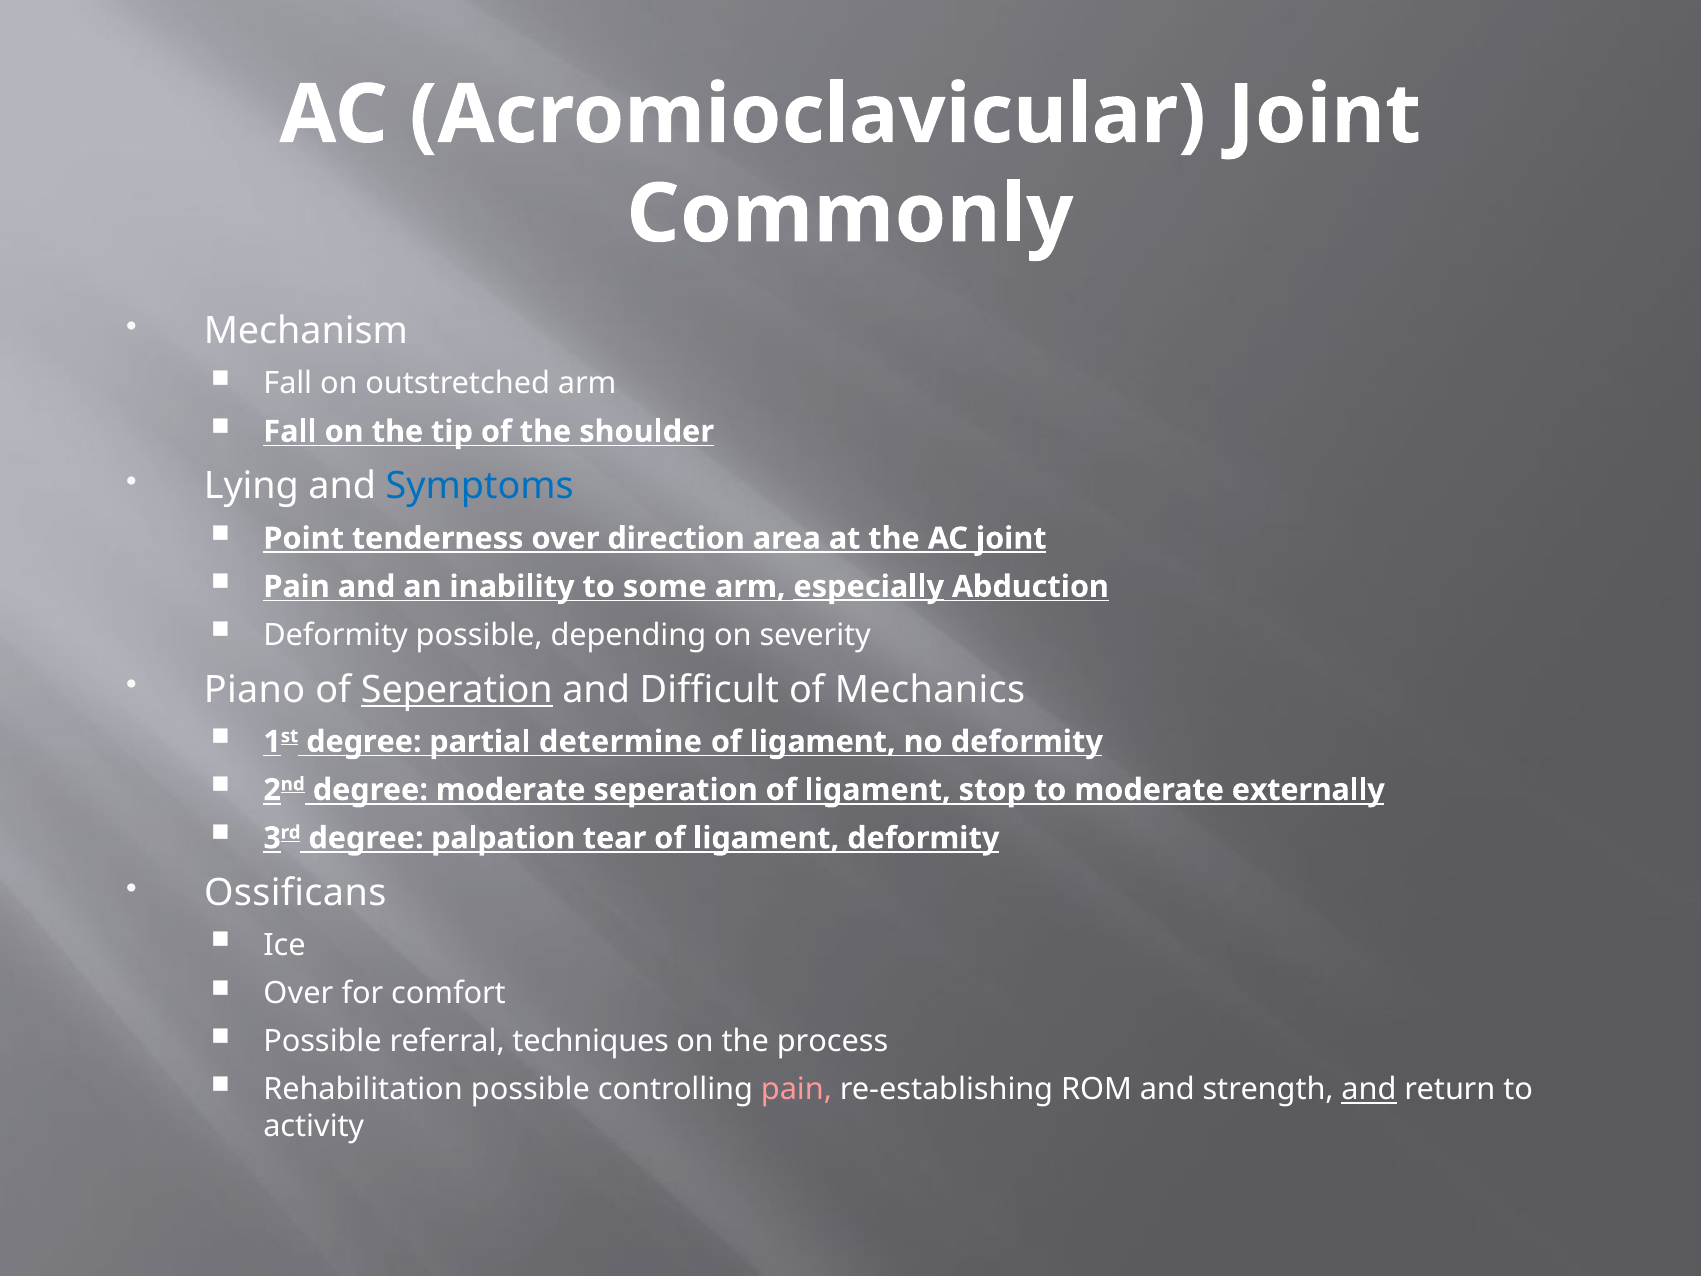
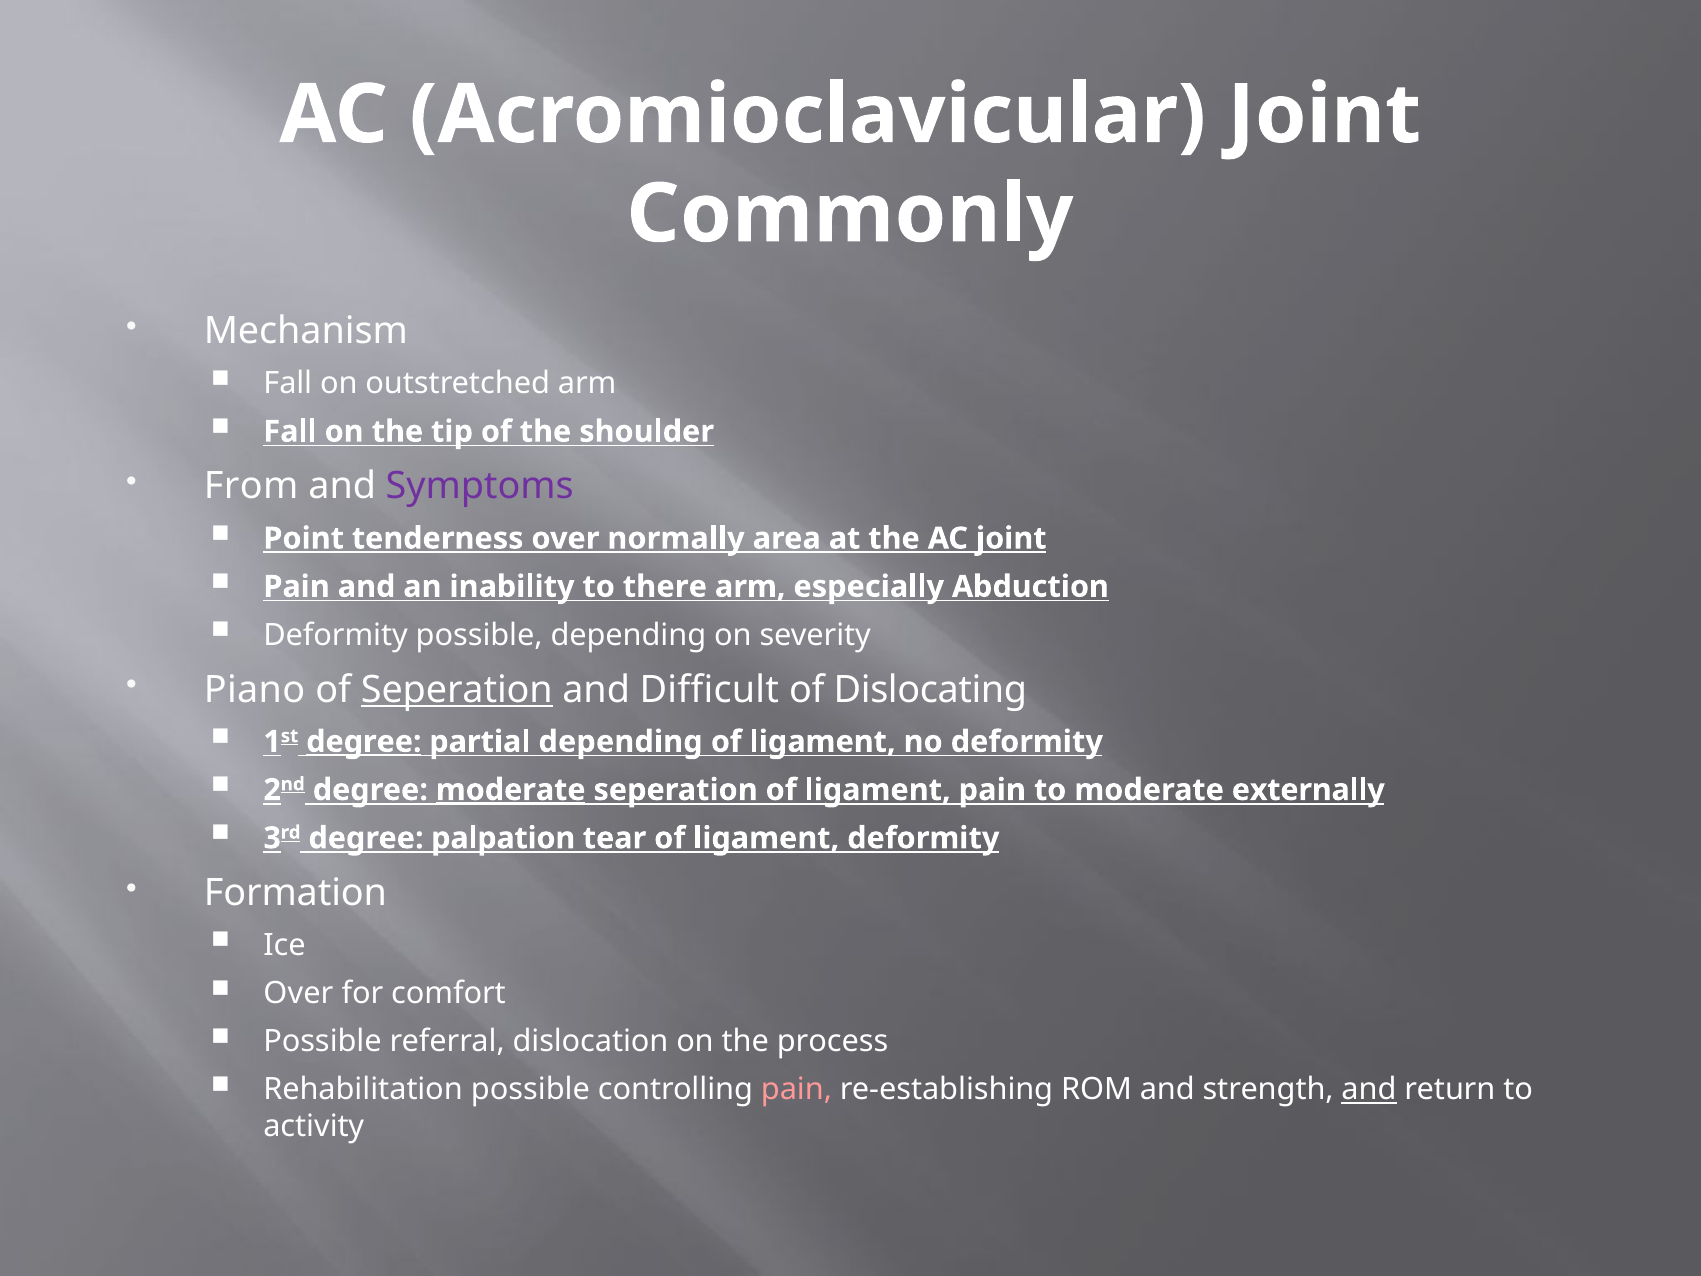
Lying: Lying -> From (251, 486)
Symptoms colour: blue -> purple (480, 486)
direction: direction -> normally (676, 538)
some: some -> there (665, 587)
especially underline: present -> none (869, 587)
Mechanics: Mechanics -> Dislocating (930, 690)
degree underline: none -> present (364, 742)
partial determine: determine -> depending (621, 742)
moderate underline: none -> present (511, 790)
ligament stop: stop -> pain (992, 790)
Ossificans: Ossificans -> Formation (295, 893)
techniques: techniques -> dislocation (591, 1041)
